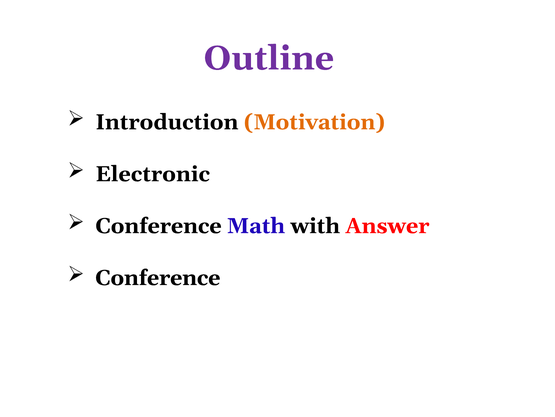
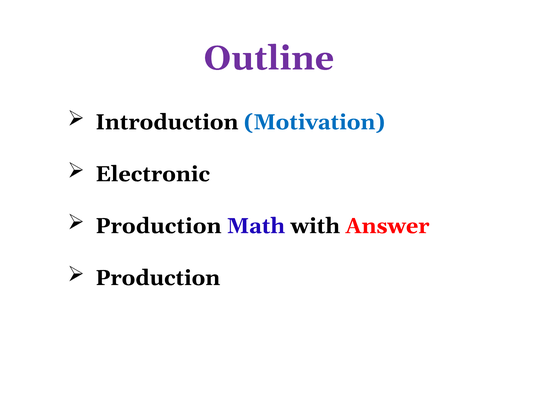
Motivation colour: orange -> blue (314, 122)
Conference: Conference -> Production (158, 226)
Conference: Conference -> Production (158, 277)
